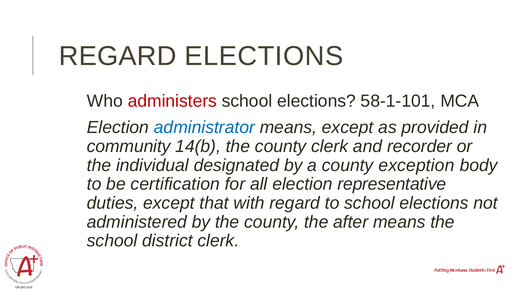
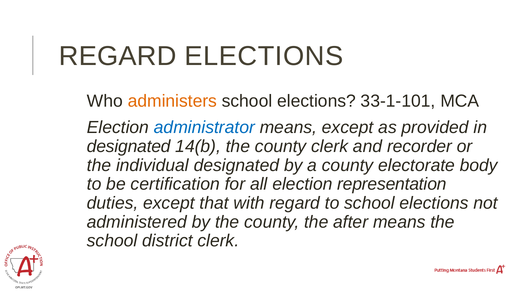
administers colour: red -> orange (172, 101)
58-1-101: 58-1-101 -> 33-1-101 (398, 101)
community: community -> designated (129, 146)
exception: exception -> electorate (417, 165)
representative: representative -> representation (392, 184)
